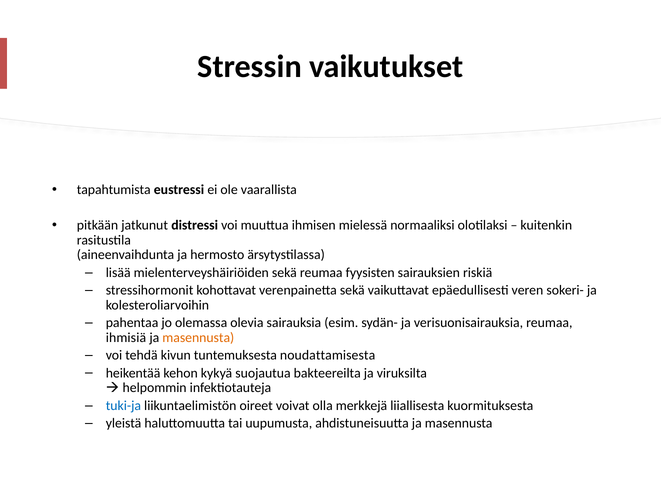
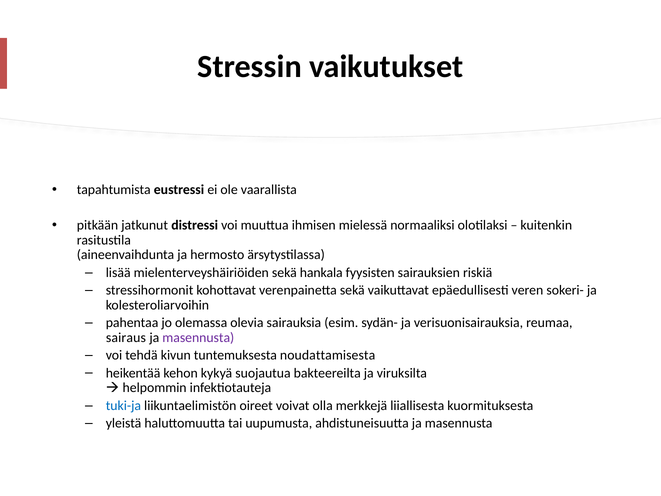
sekä reumaa: reumaa -> hankala (321, 272)
ihmisiä: ihmisiä -> sairaus (126, 338)
masennusta colour: orange -> purple (198, 338)
